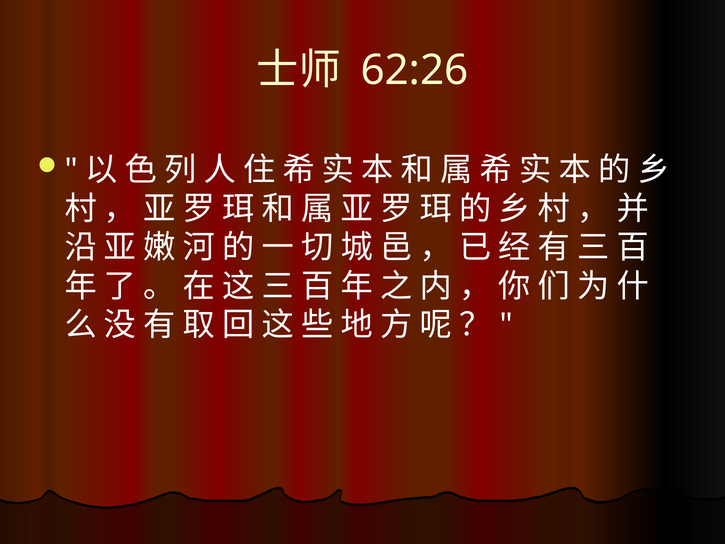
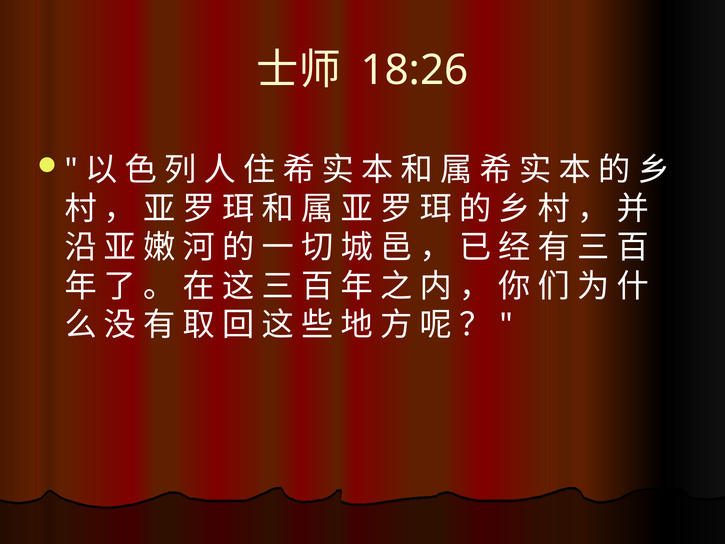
62:26: 62:26 -> 18:26 (415, 70)
